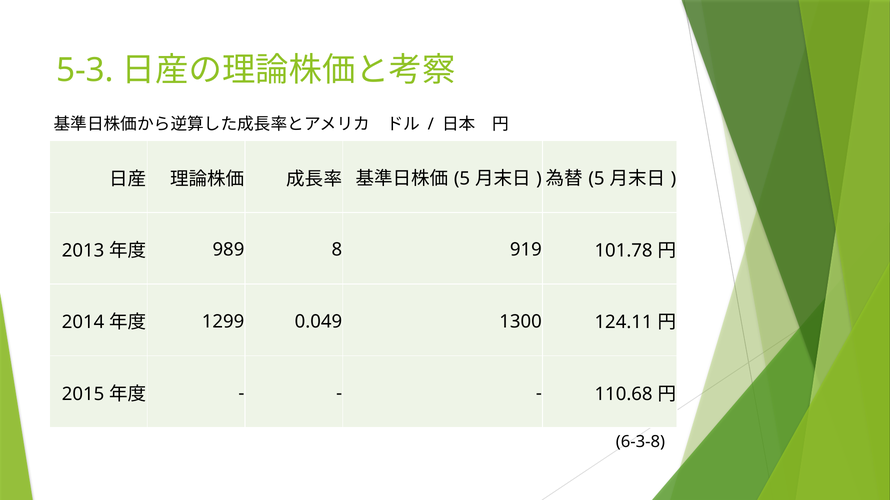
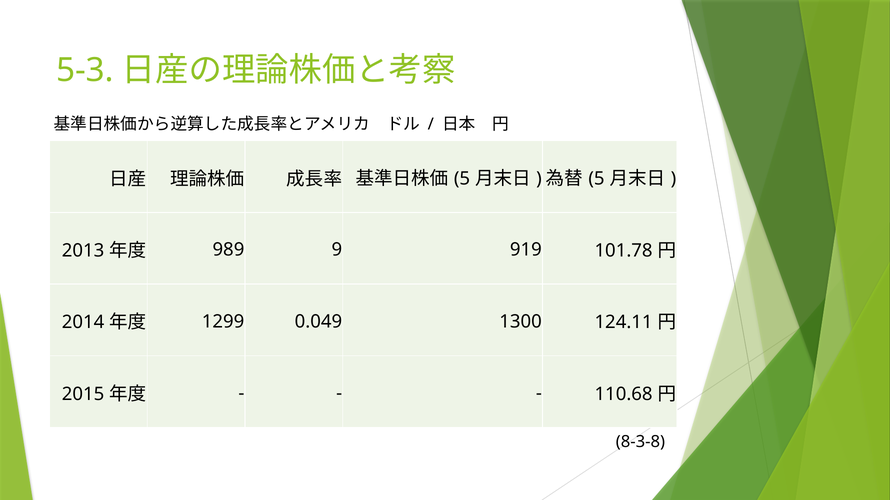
8: 8 -> 9 (337, 250)
6-3-8: 6-3-8 -> 8-3-8 (640, 443)
